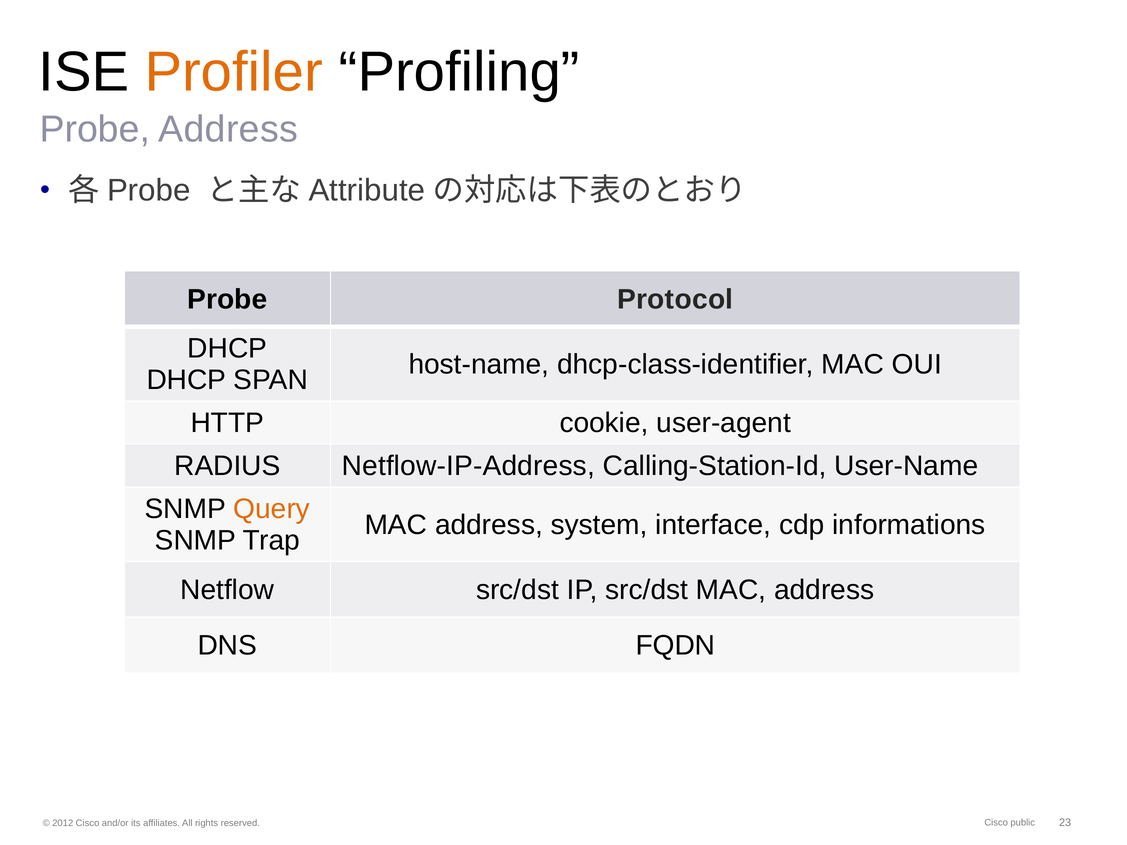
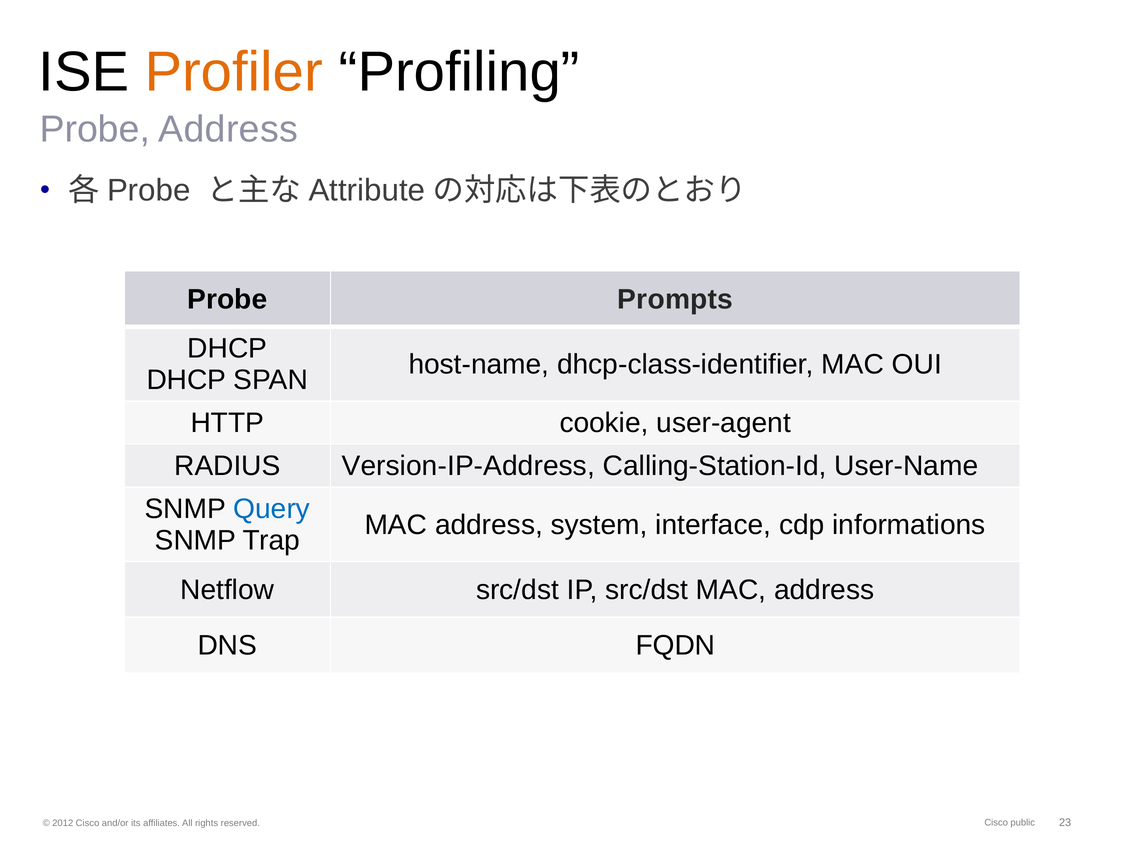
Protocol: Protocol -> Prompts (675, 299)
Netflow-IP-Address: Netflow-IP-Address -> Version-IP-Address (468, 466)
Query colour: orange -> blue (272, 509)
